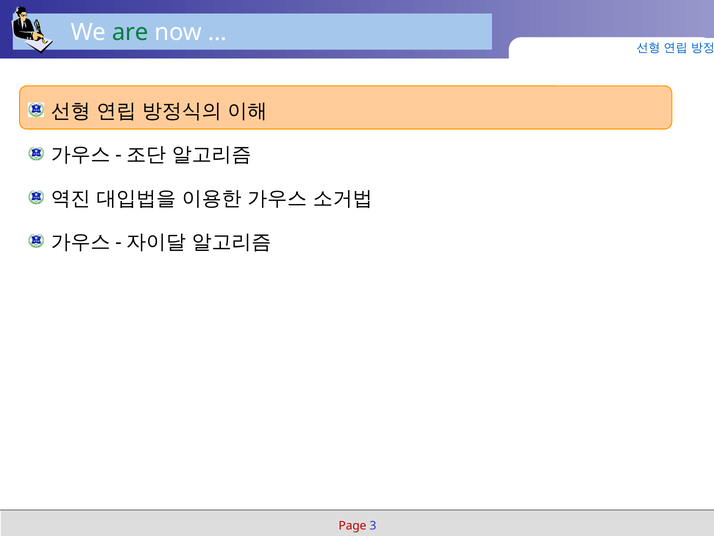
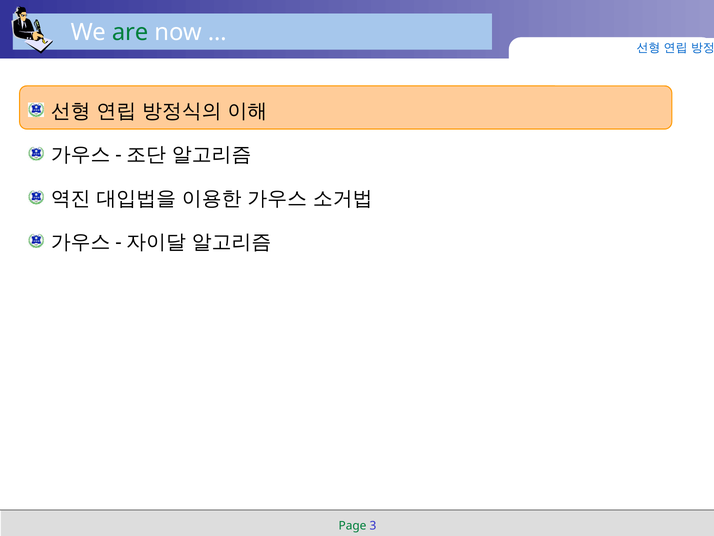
Page colour: red -> green (352, 526)
